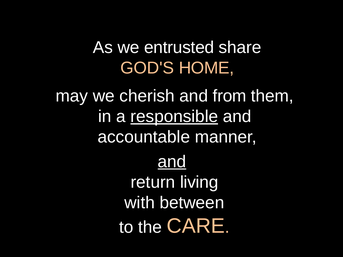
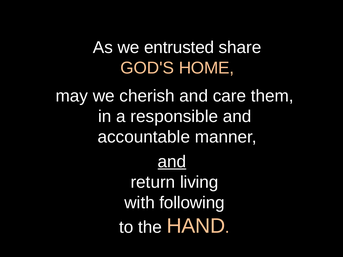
from: from -> care (229, 96)
responsible underline: present -> none (174, 117)
between: between -> following (192, 203)
CARE: CARE -> HAND (196, 226)
